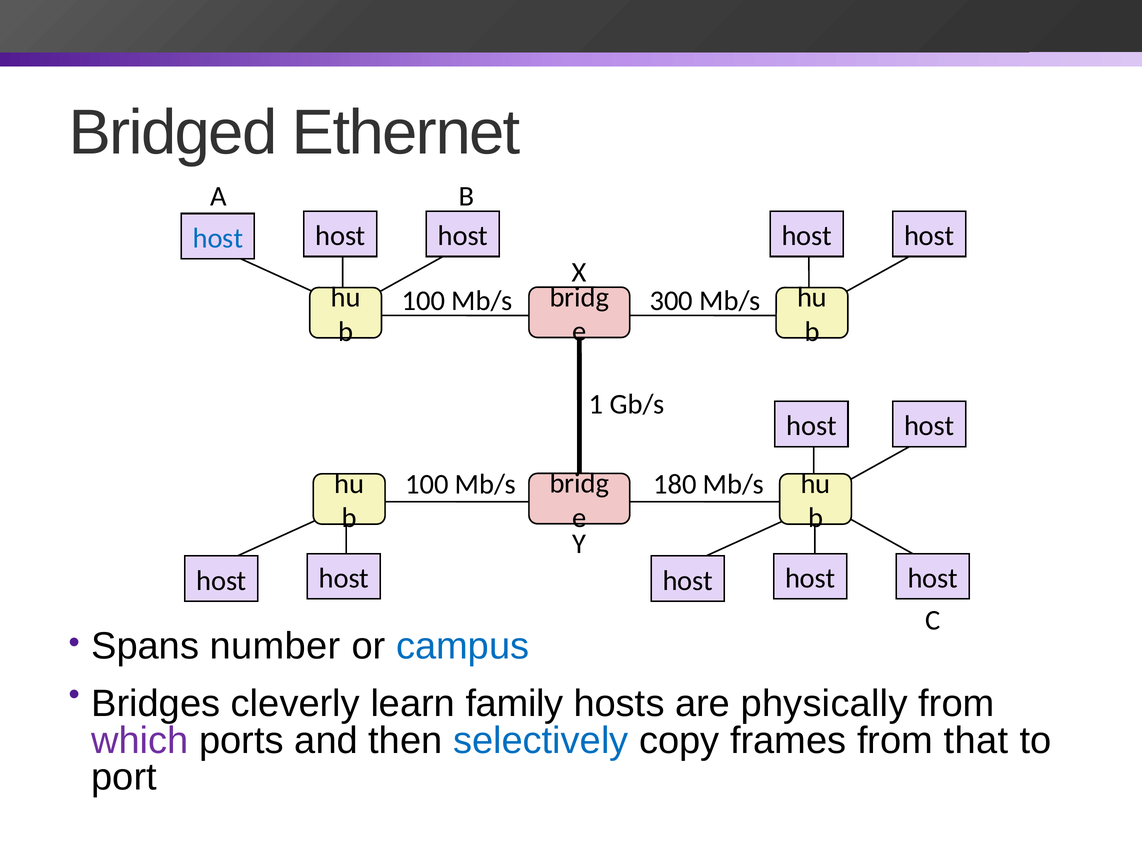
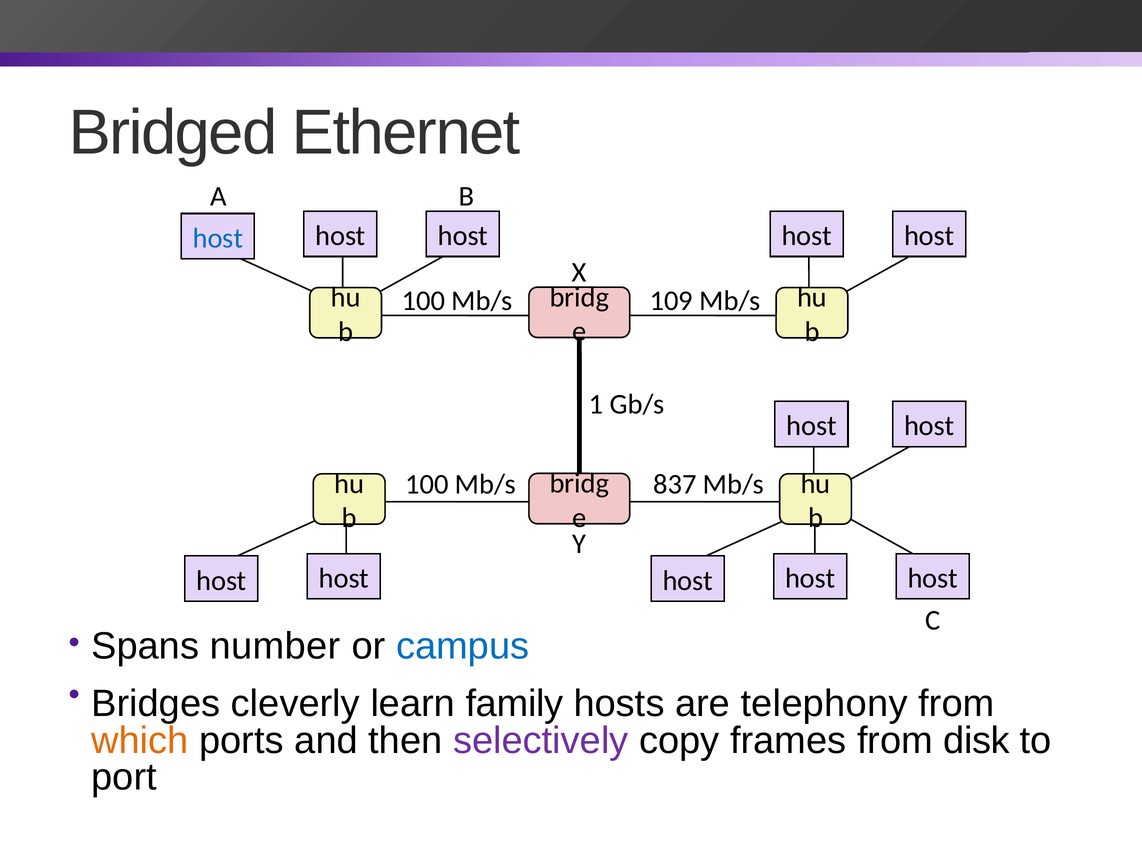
300: 300 -> 109 (671, 301)
180: 180 -> 837 (675, 485)
physically: physically -> telephony (824, 704)
which colour: purple -> orange (140, 741)
selectively colour: blue -> purple (541, 741)
that: that -> disk (977, 741)
